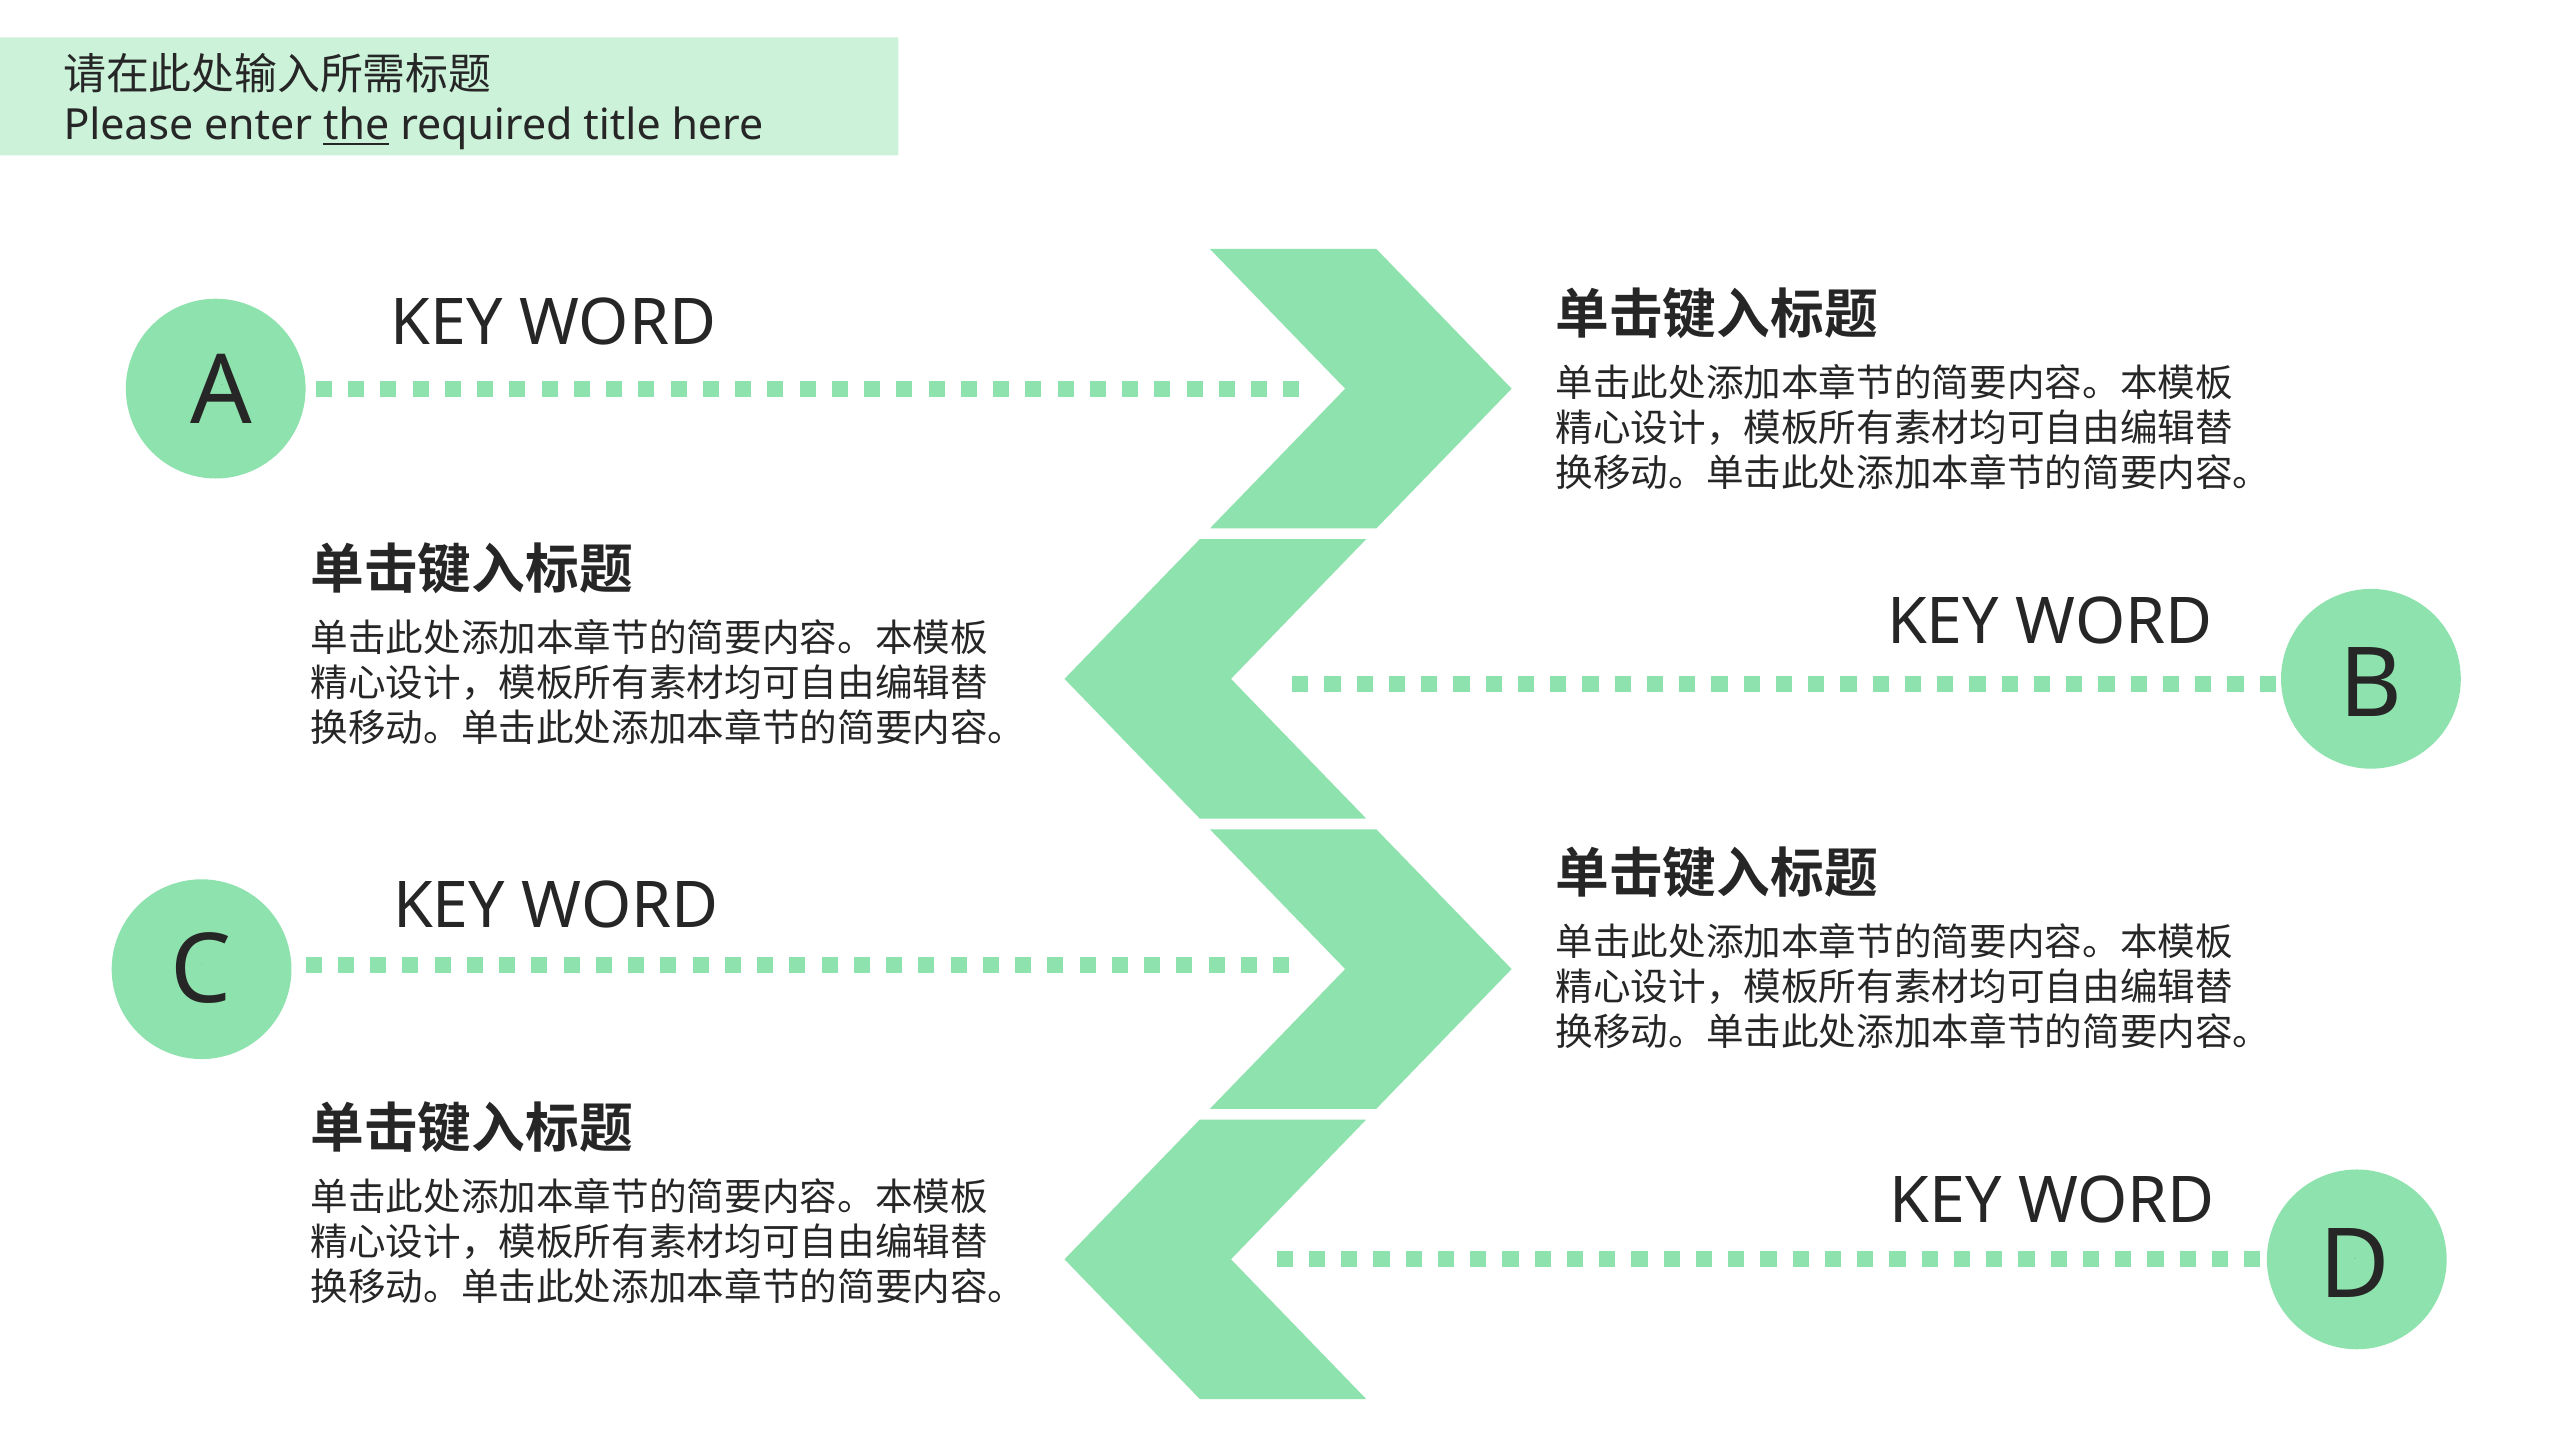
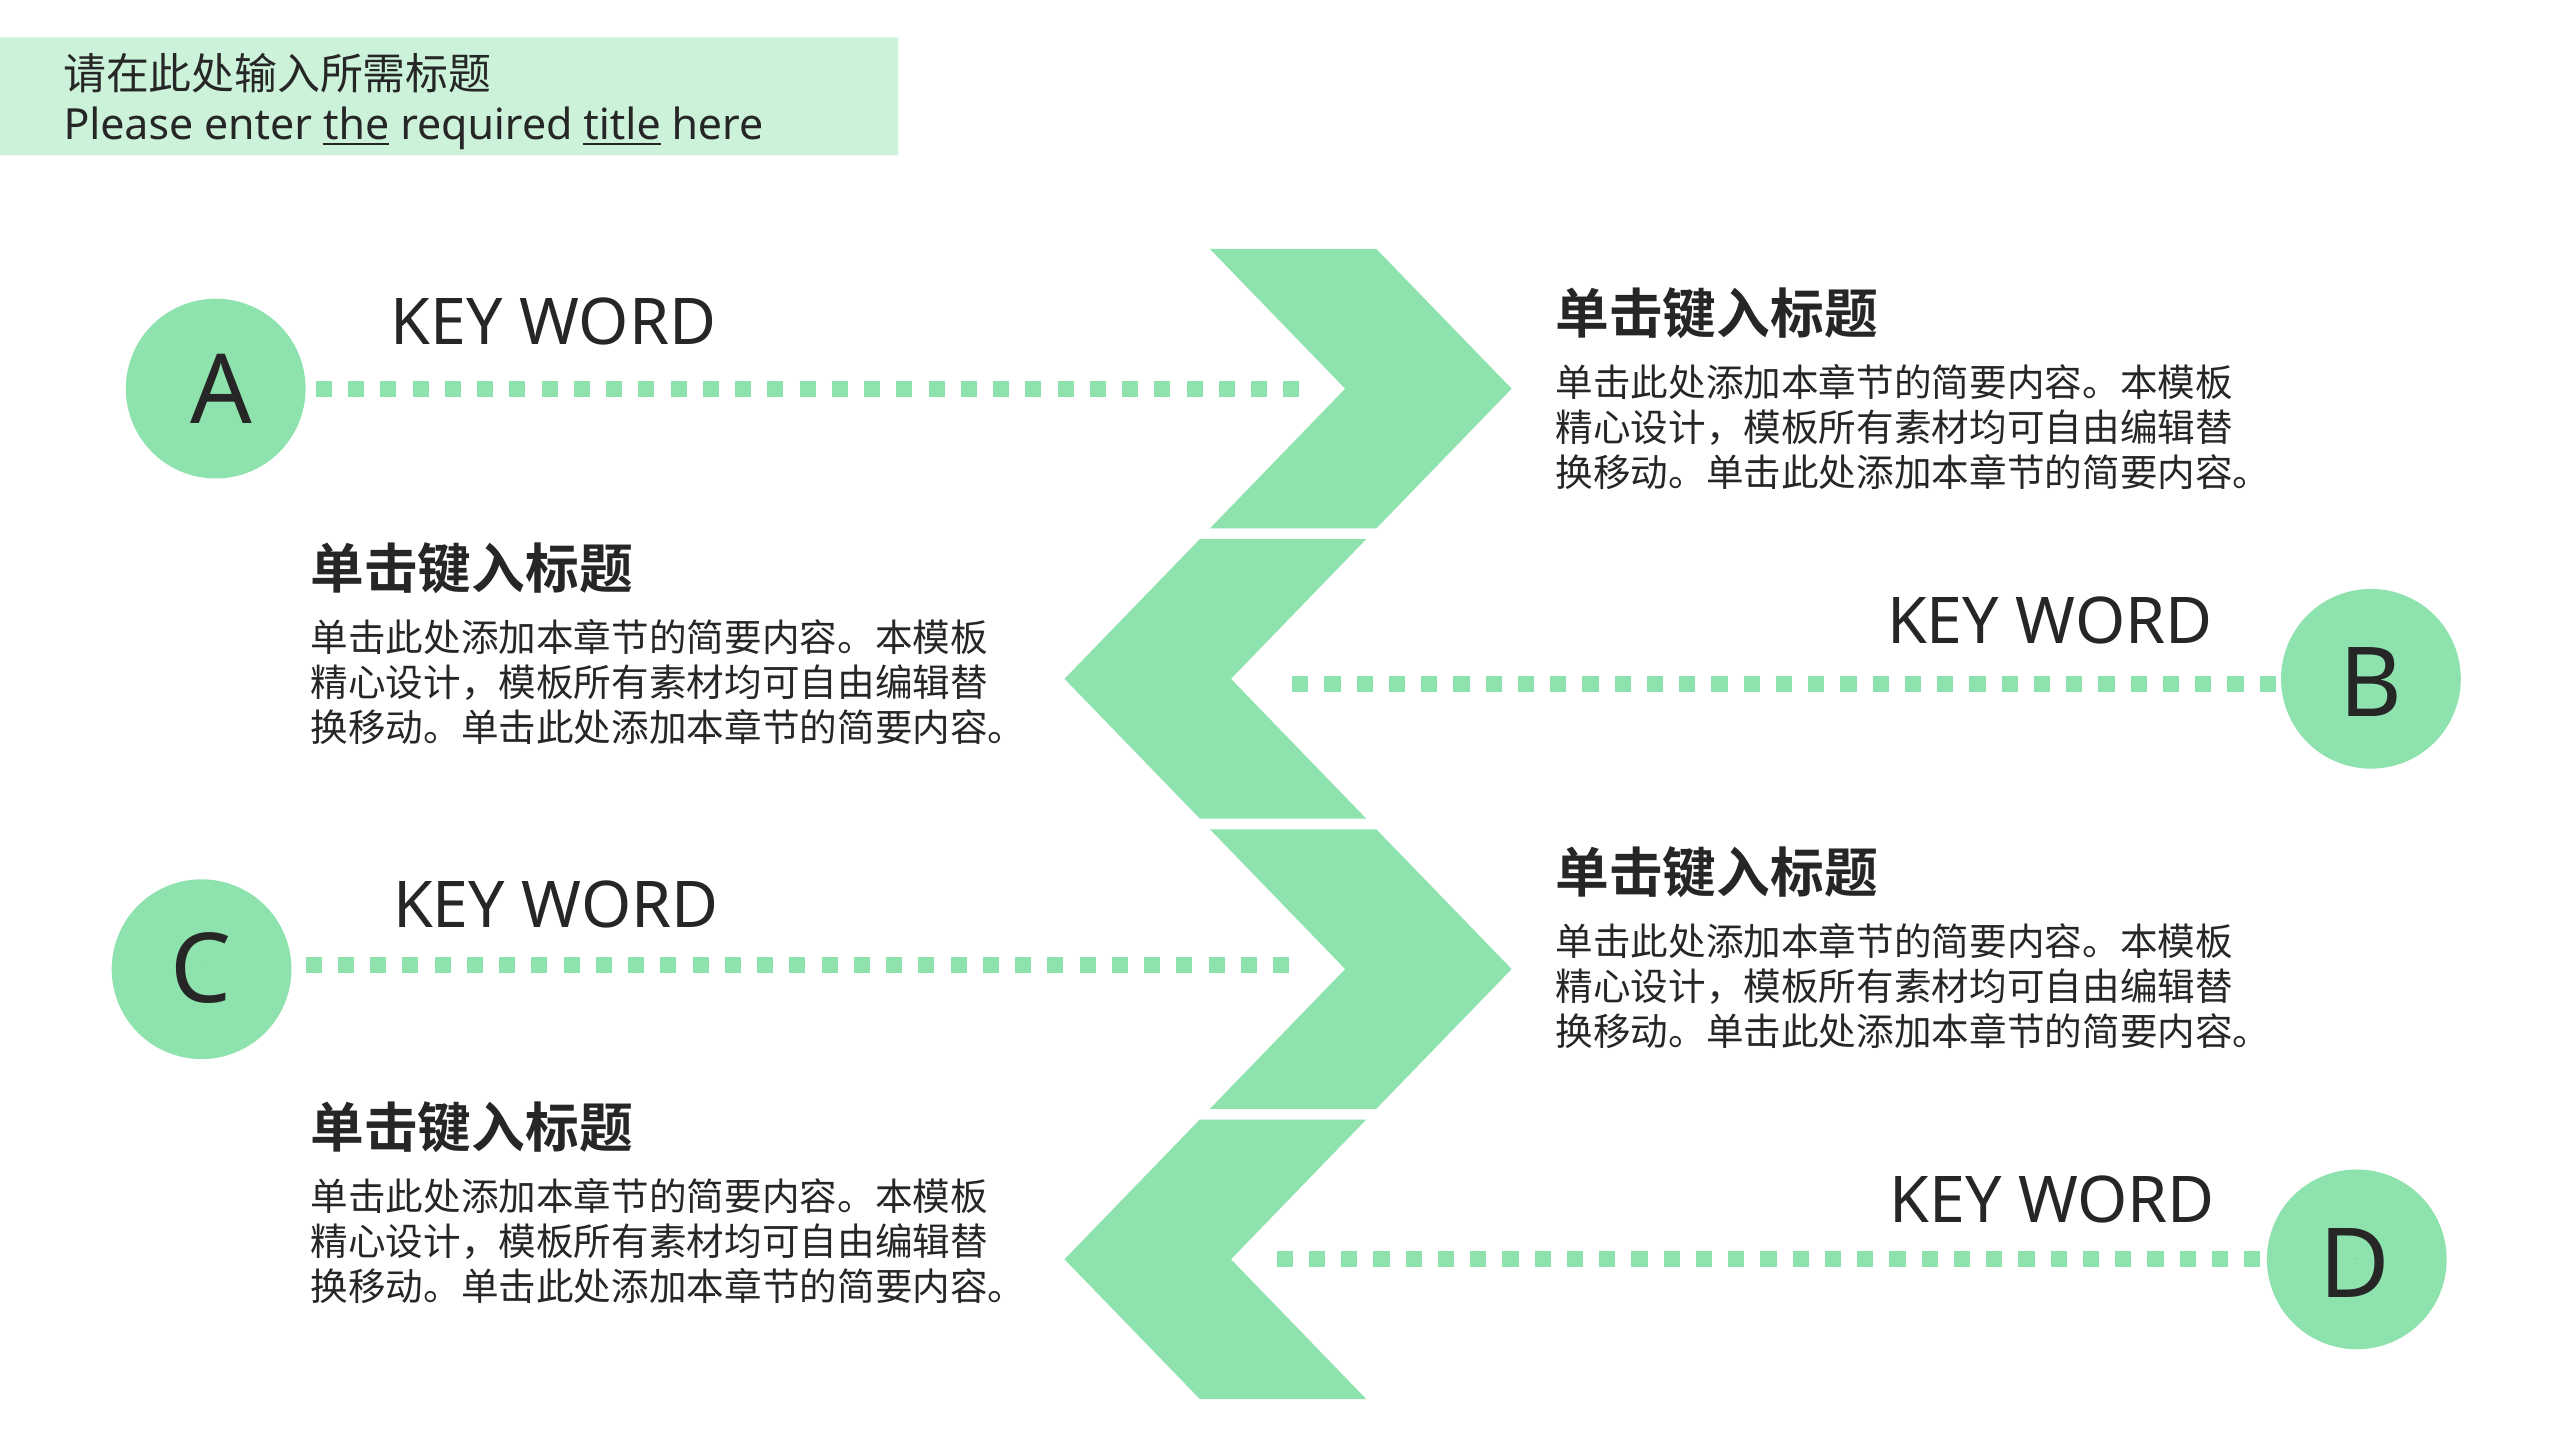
title underline: none -> present (622, 126)
